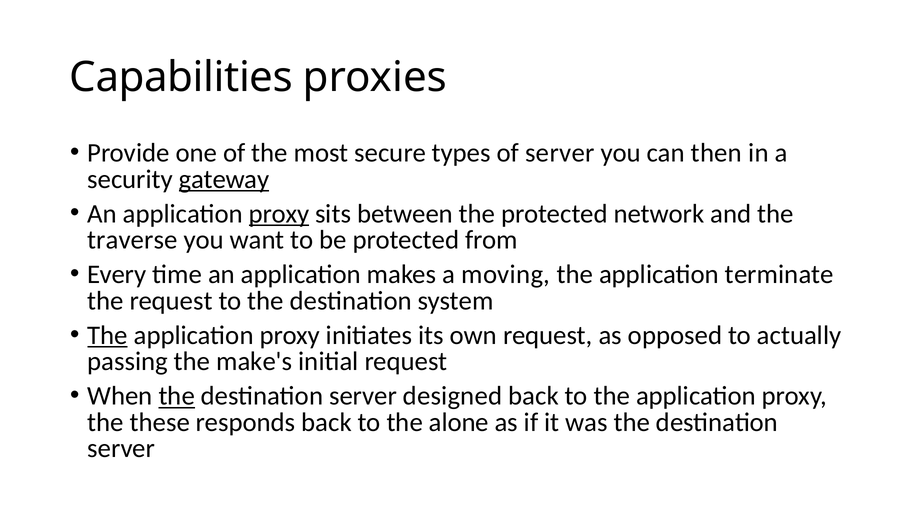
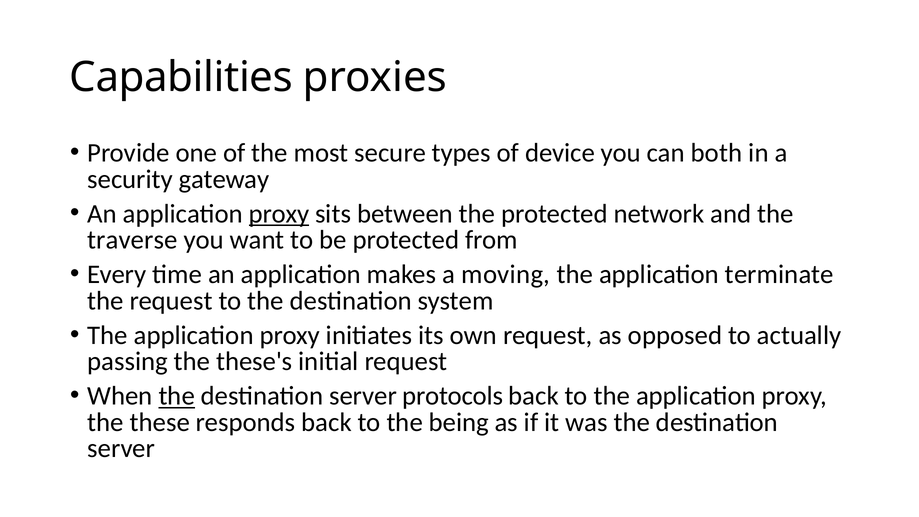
of server: server -> device (560, 153)
then: then -> both (717, 153)
gateway underline: present -> none (224, 179)
The underline: present -> none (107, 335)
make's: make's -> these's (254, 361)
designed: designed -> protocols (453, 396)
alone: alone -> being (459, 422)
